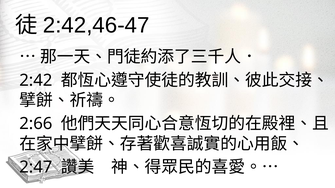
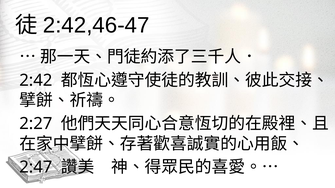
2:66: 2:66 -> 2:27 (36, 124)
